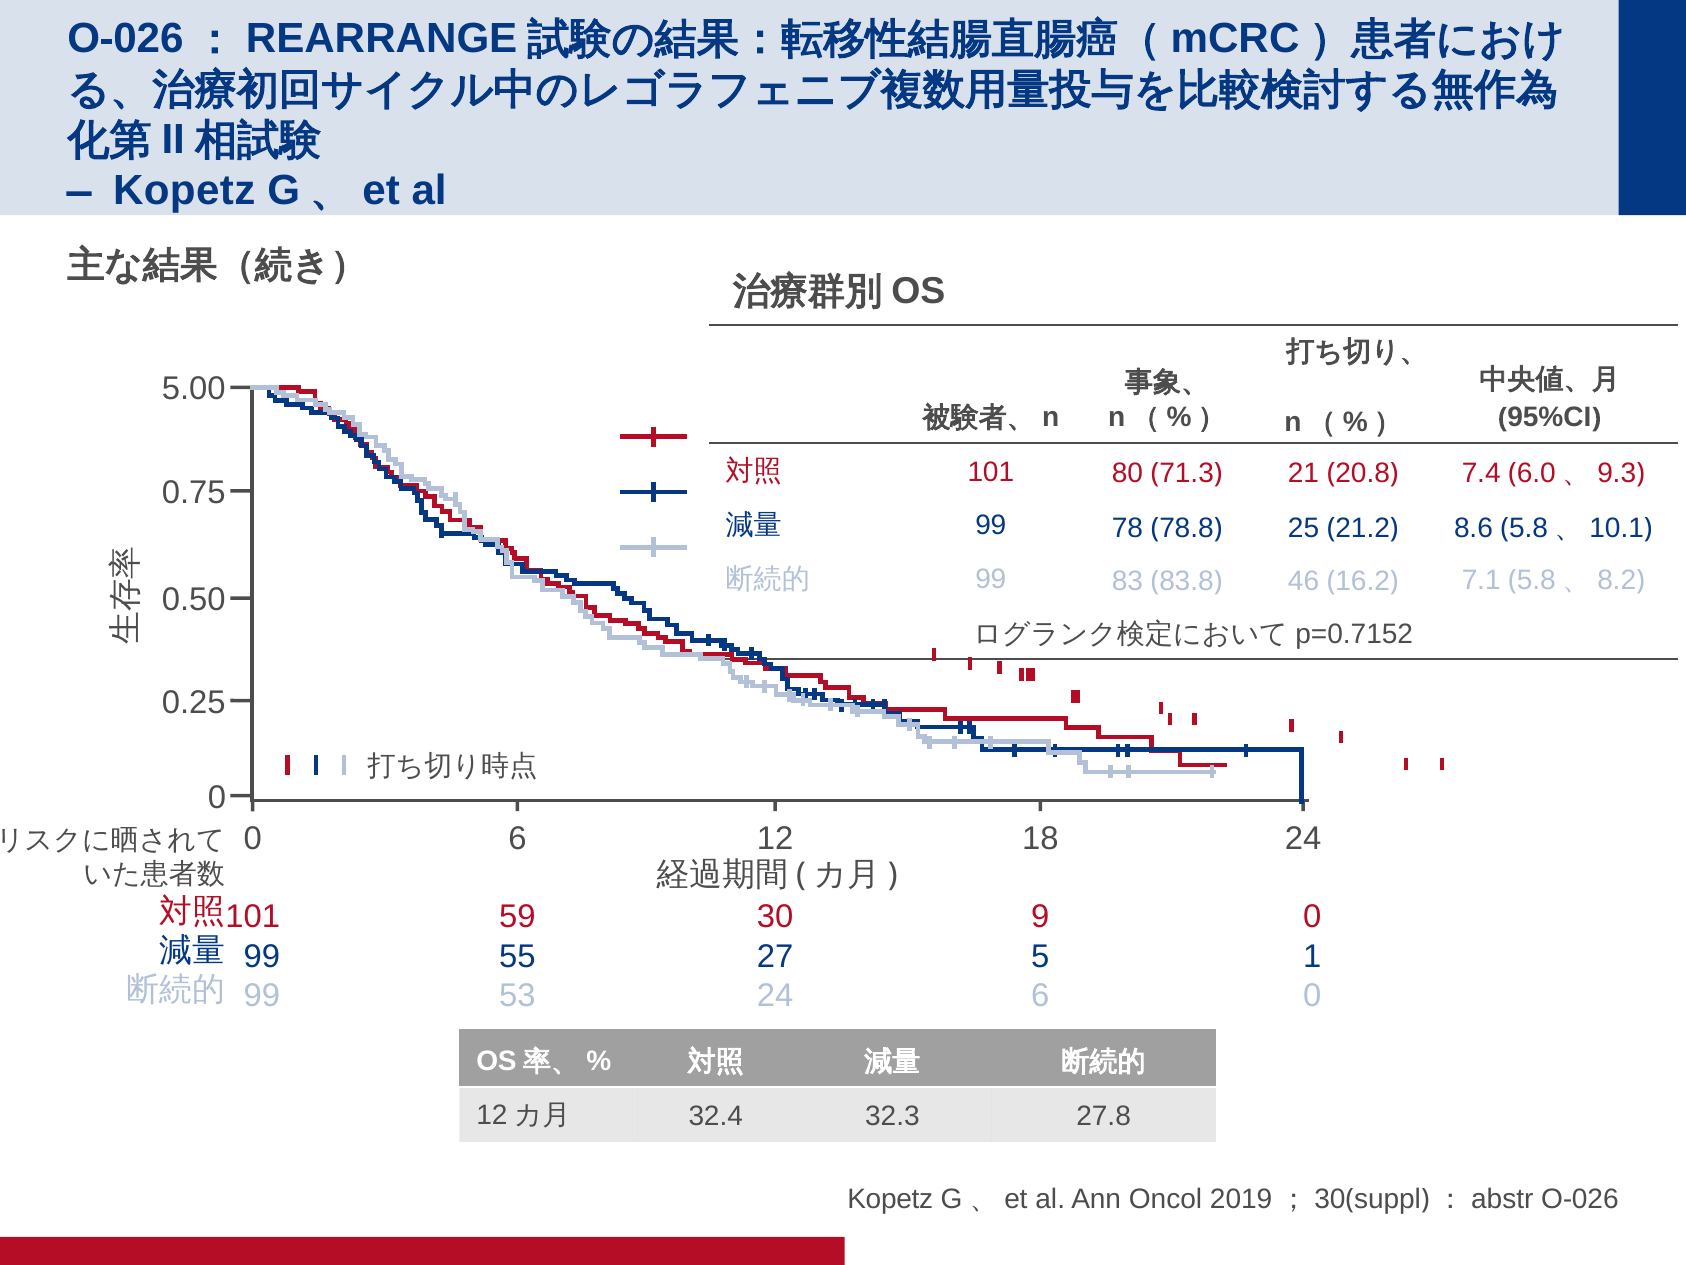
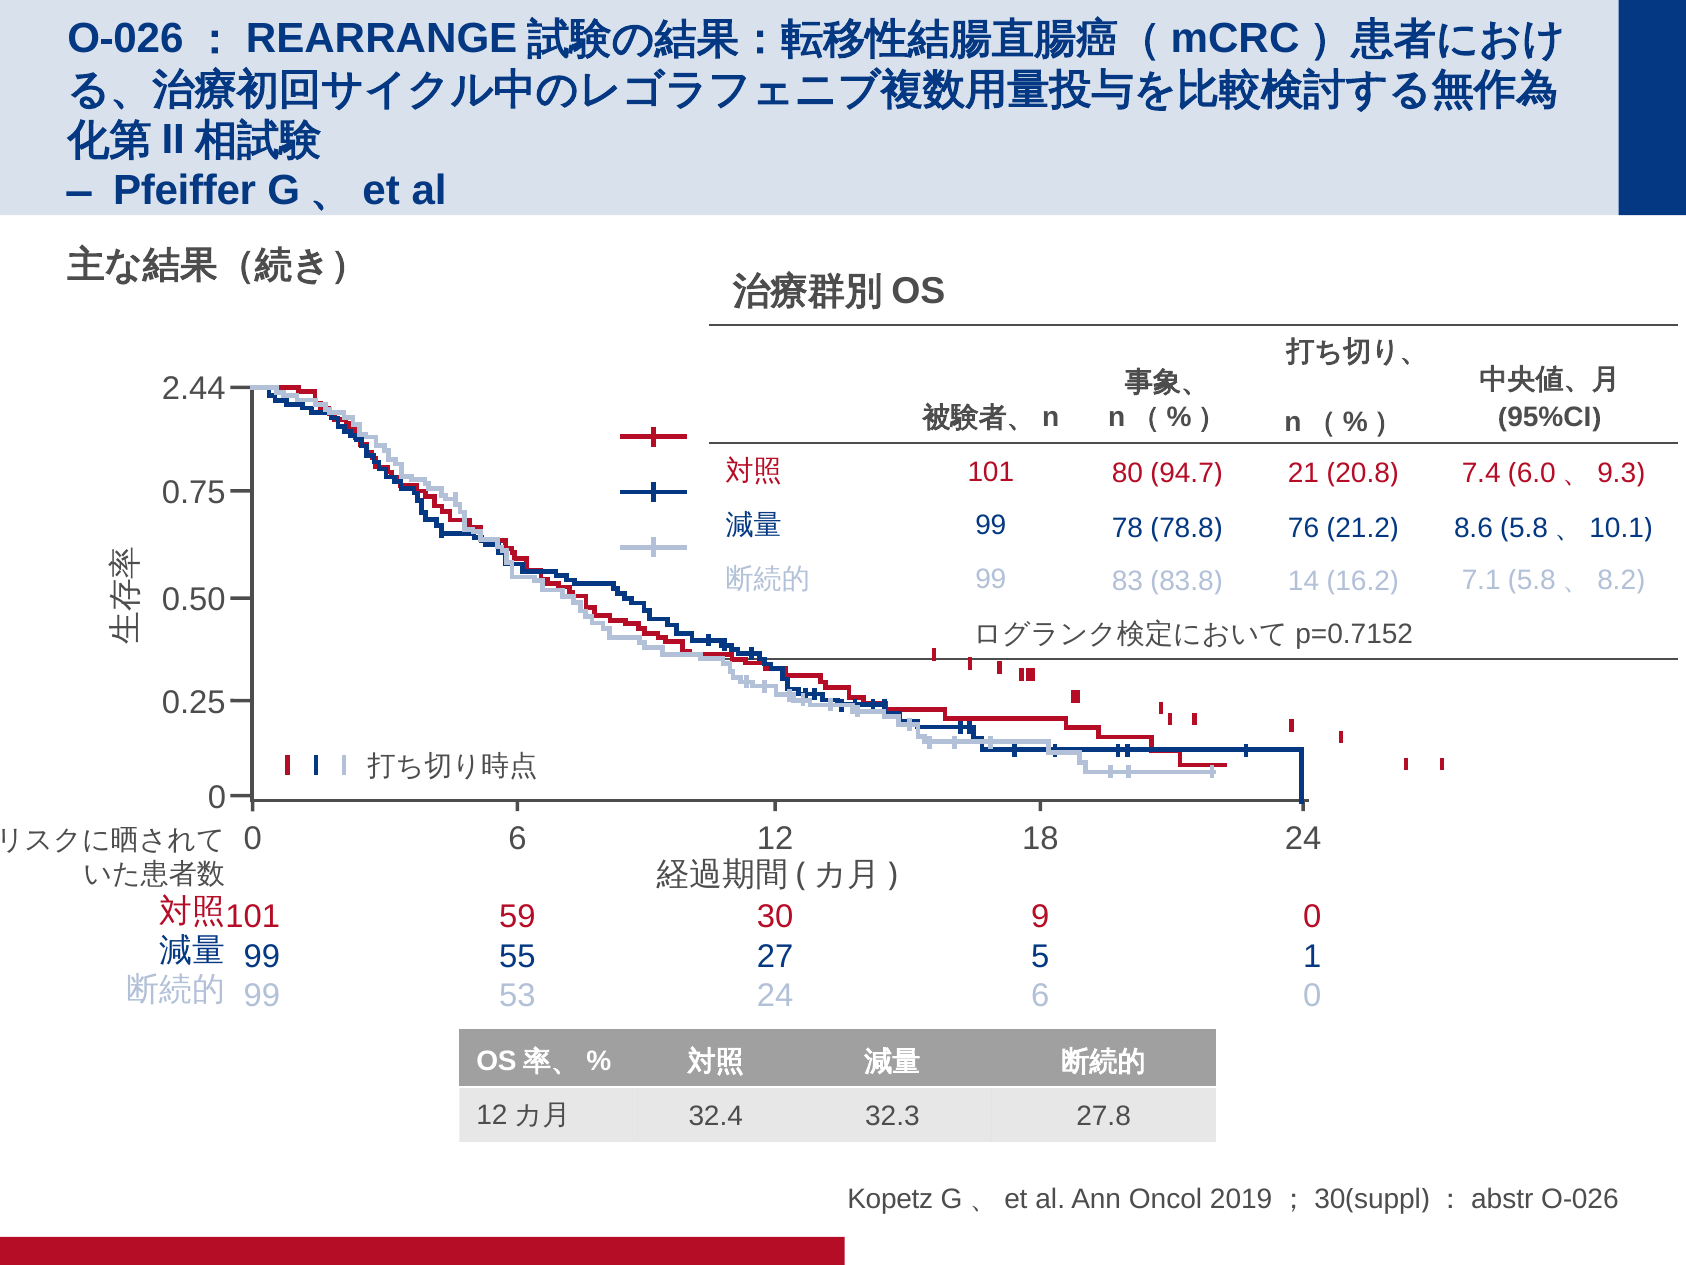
Kopetz: Kopetz -> Pfeiffer (185, 191)
5.00: 5.00 -> 2.44 (194, 389)
71.3: 71.3 -> 94.7 (1187, 473)
25: 25 -> 76 (1304, 528)
46: 46 -> 14 (1304, 581)
